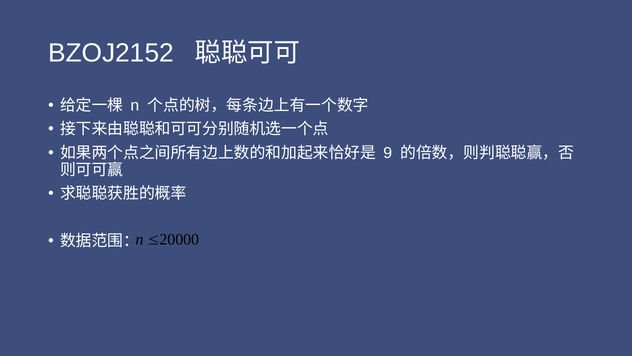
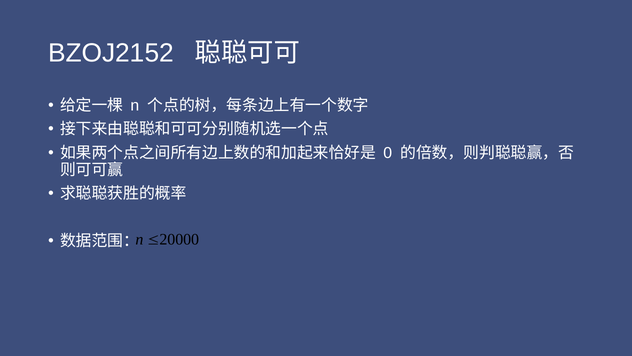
9: 9 -> 0 (388, 153)
